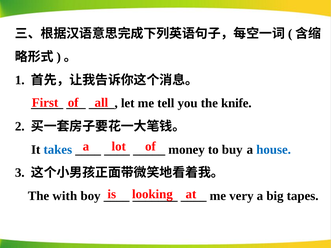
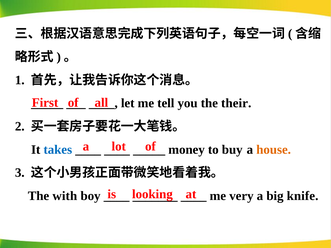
knife: knife -> their (236, 103)
house colour: blue -> orange (274, 150)
tapes: tapes -> knife (303, 196)
